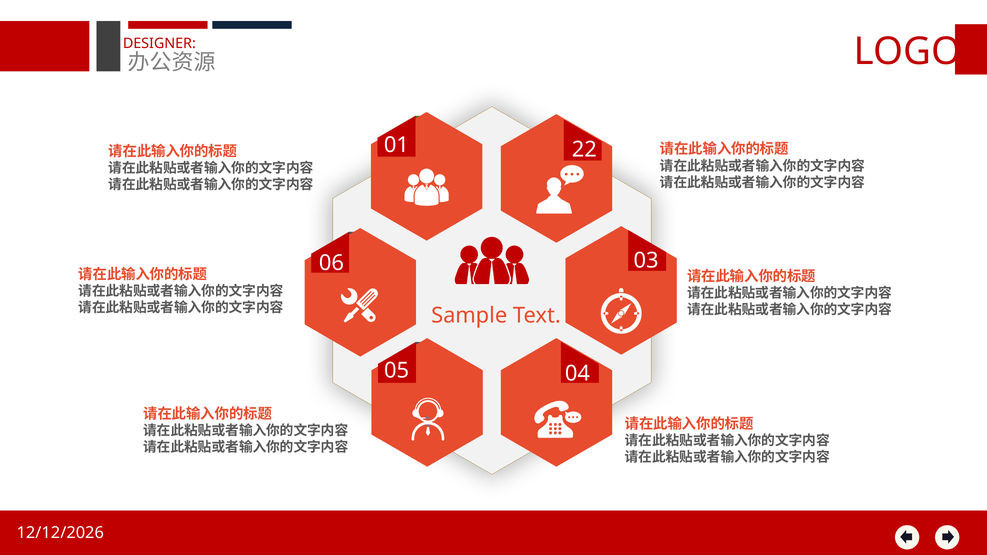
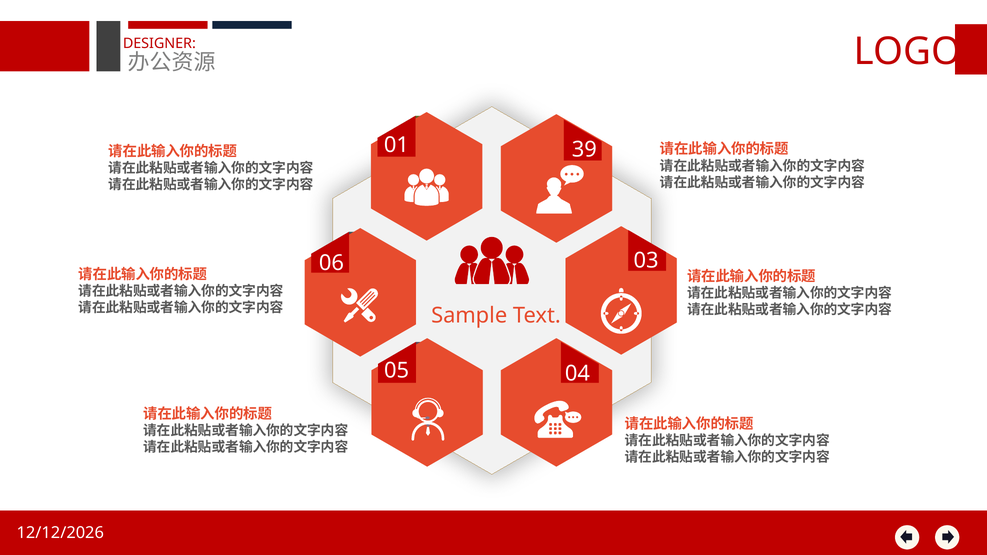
22: 22 -> 39 (584, 150)
